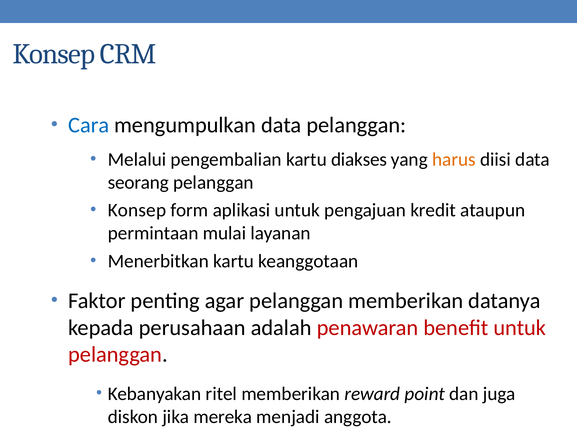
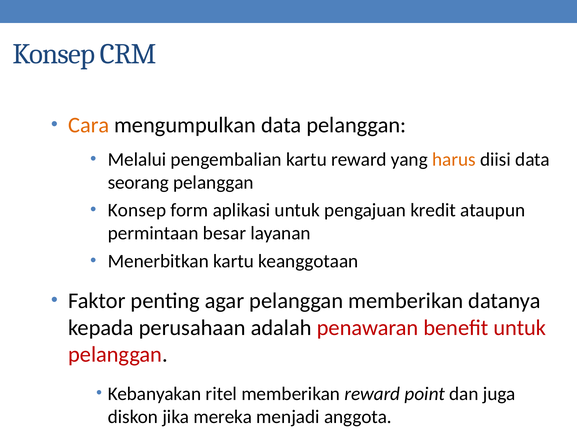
Cara colour: blue -> orange (89, 125)
kartu diakses: diakses -> reward (359, 160)
mulai: mulai -> besar (225, 234)
